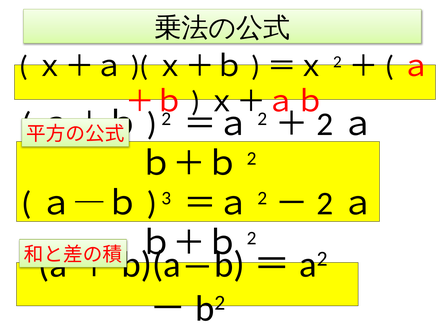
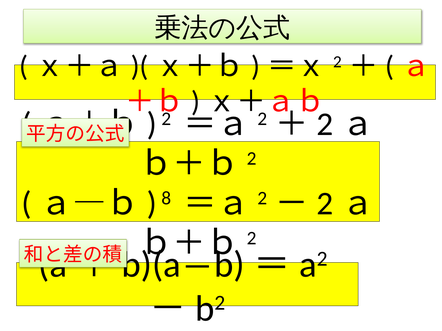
3: 3 -> 8 (166, 199)
